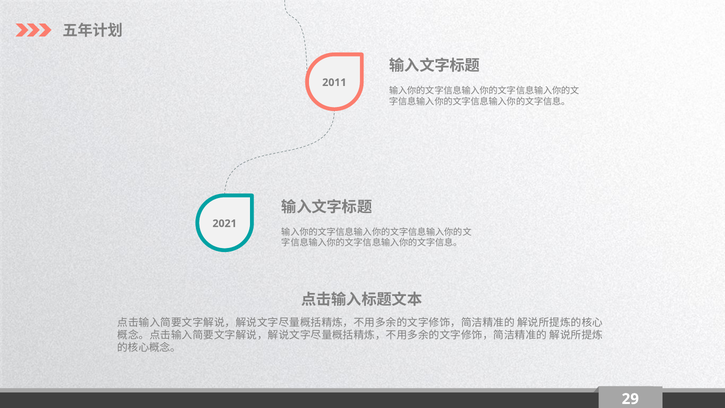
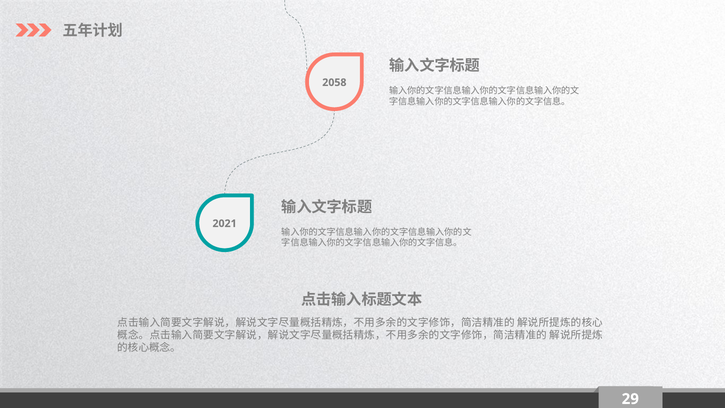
2011: 2011 -> 2058 (334, 82)
